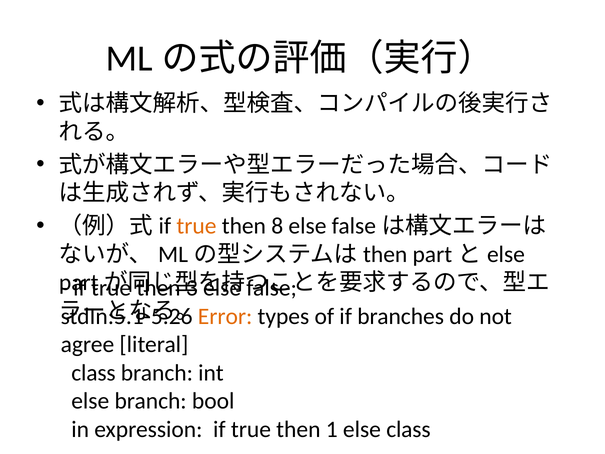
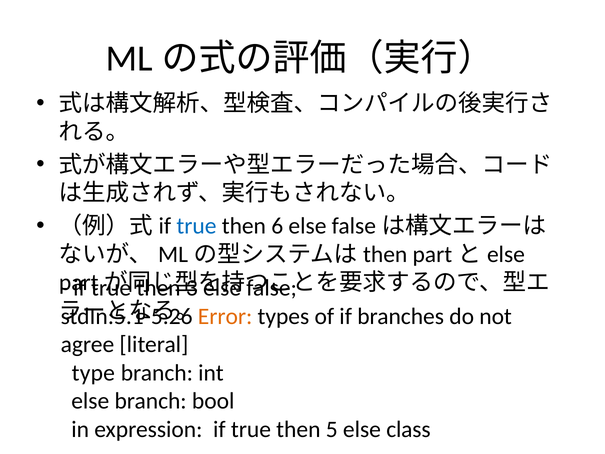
true colour: orange -> blue (196, 226)
8: 8 -> 6 (277, 226)
class: class -> type (93, 373)
1: 1 -> 5 (332, 429)
